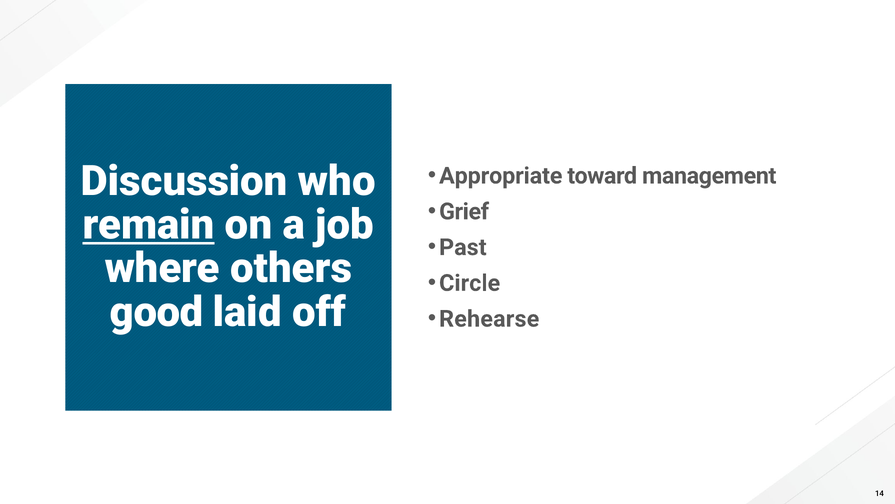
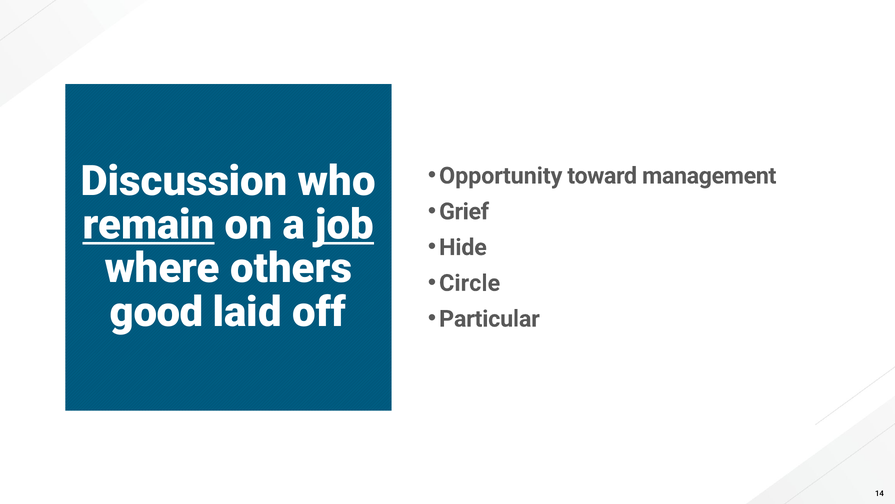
Appropriate: Appropriate -> Opportunity (501, 176)
job underline: none -> present (345, 225)
Past: Past -> Hide (463, 247)
Rehearse: Rehearse -> Particular (489, 319)
